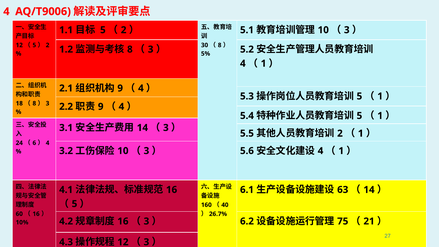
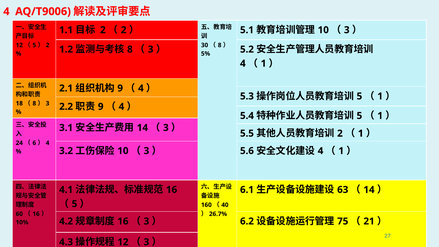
5: 5 -> 2 (103, 30)
